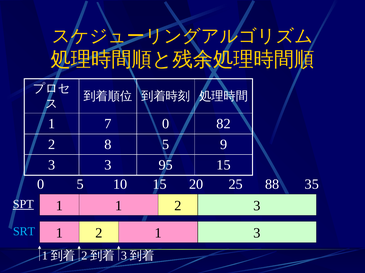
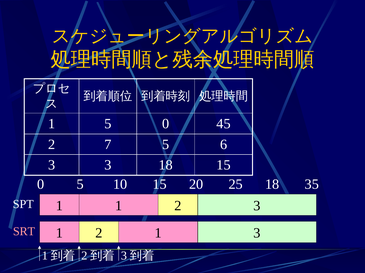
1 7: 7 -> 5 (108, 124)
82: 82 -> 45 (224, 124)
8: 8 -> 7 (108, 145)
9: 9 -> 6 (224, 145)
3 95: 95 -> 18 (166, 165)
25 88: 88 -> 18 (272, 185)
SPT underline: present -> none (23, 205)
SRT colour: light blue -> pink (24, 232)
